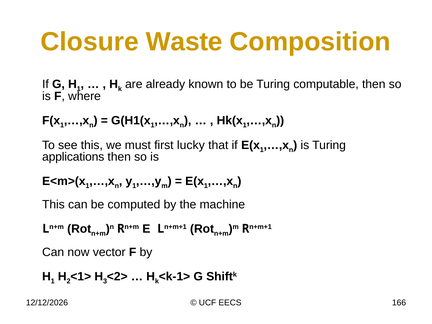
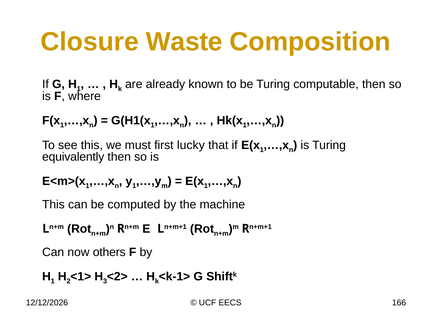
applications: applications -> equivalently (73, 157)
vector: vector -> others (109, 252)
